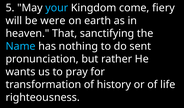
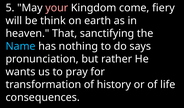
your colour: light blue -> pink (57, 8)
were: were -> think (53, 21)
sent: sent -> says (140, 46)
righteousness: righteousness -> consequences (43, 97)
